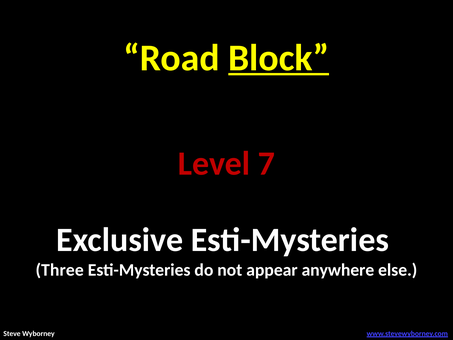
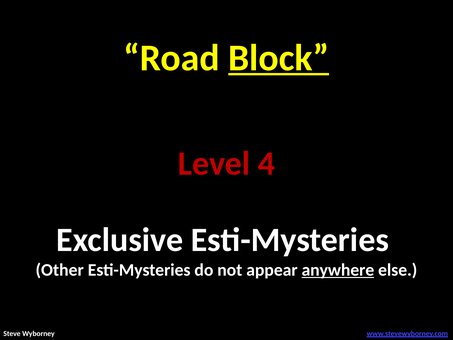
7: 7 -> 4 (266, 163)
Three: Three -> Other (60, 270)
anywhere underline: none -> present (338, 270)
